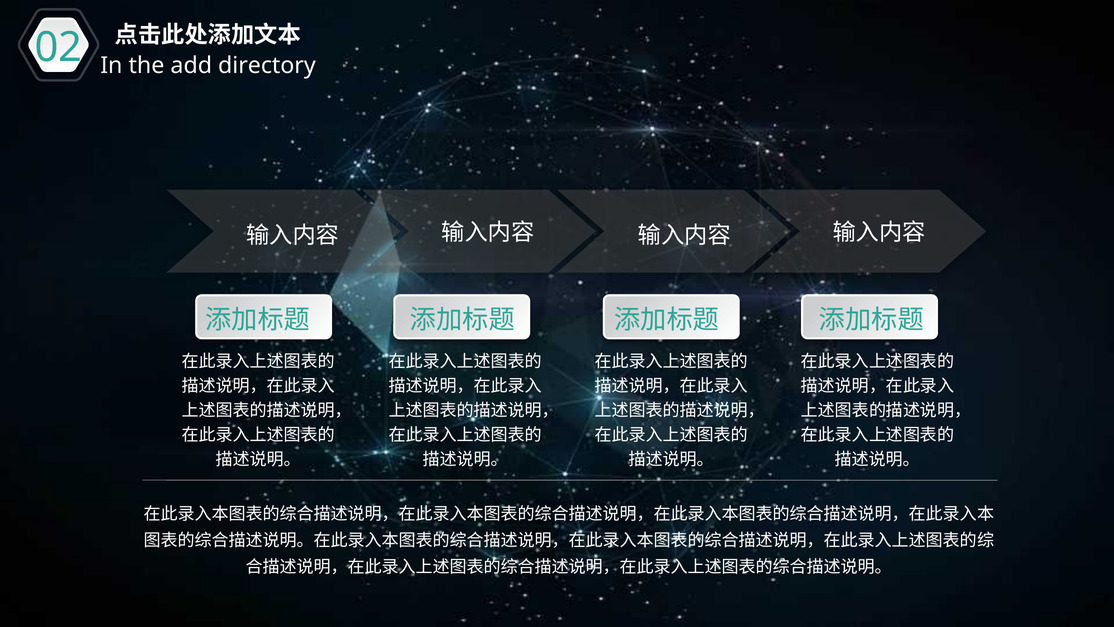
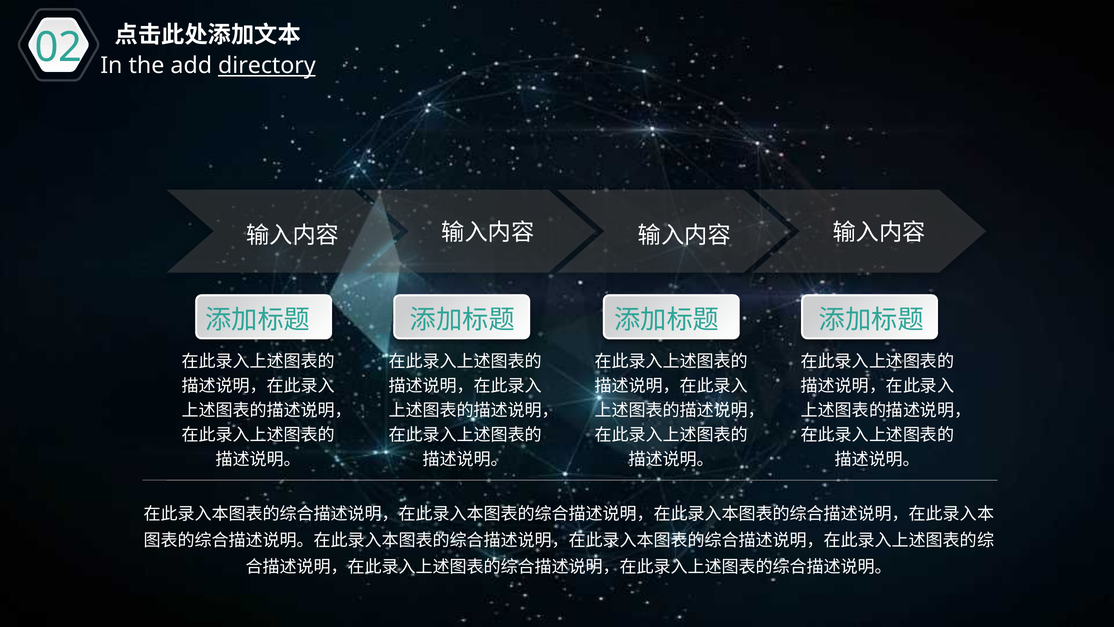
directory underline: none -> present (267, 66)
